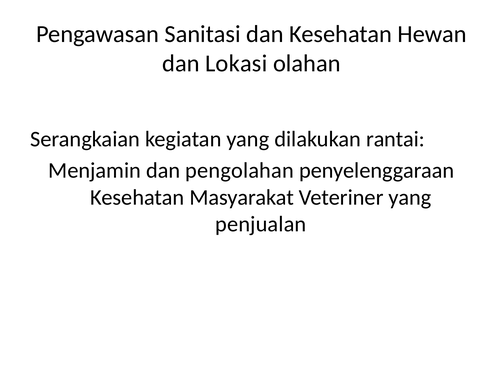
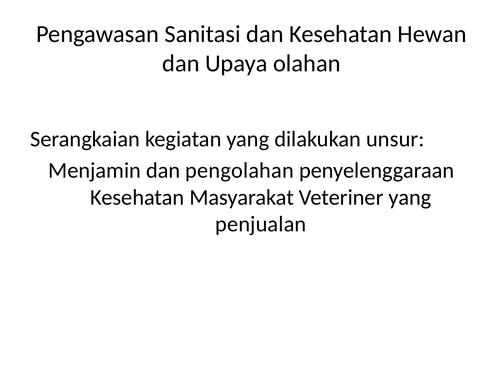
Lokasi: Lokasi -> Upaya (236, 63)
rantai: rantai -> unsur (395, 139)
